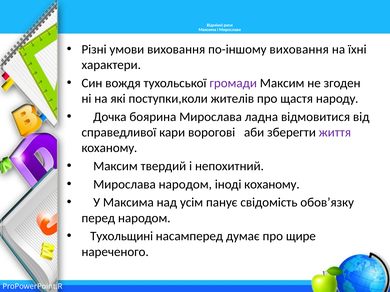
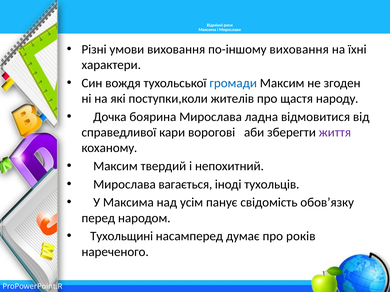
громади colour: purple -> blue (233, 83)
Мирослава народом: народом -> вагається (185, 185)
іноді коханому: коханому -> тухольців (272, 185)
щире: щире -> років (301, 237)
